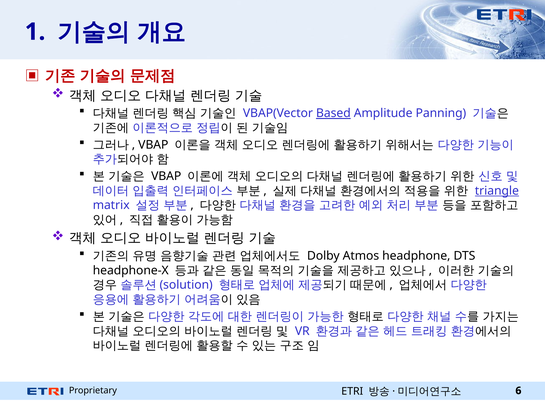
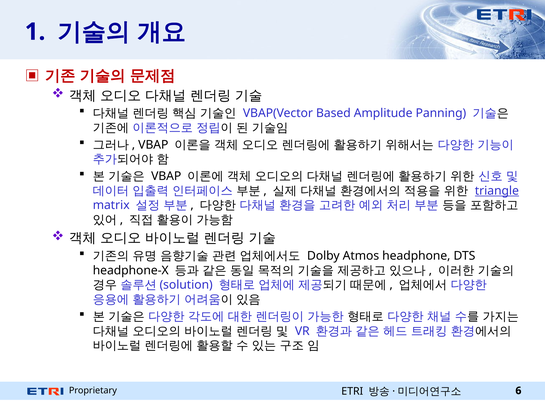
Based underline: present -> none (333, 113)
